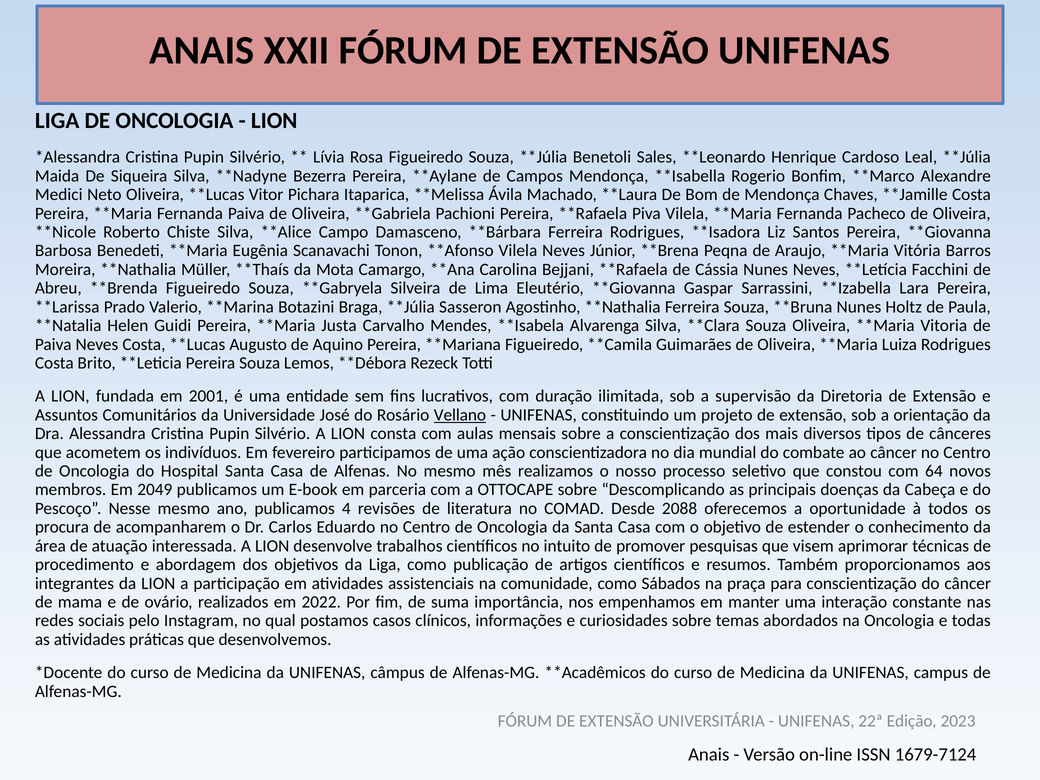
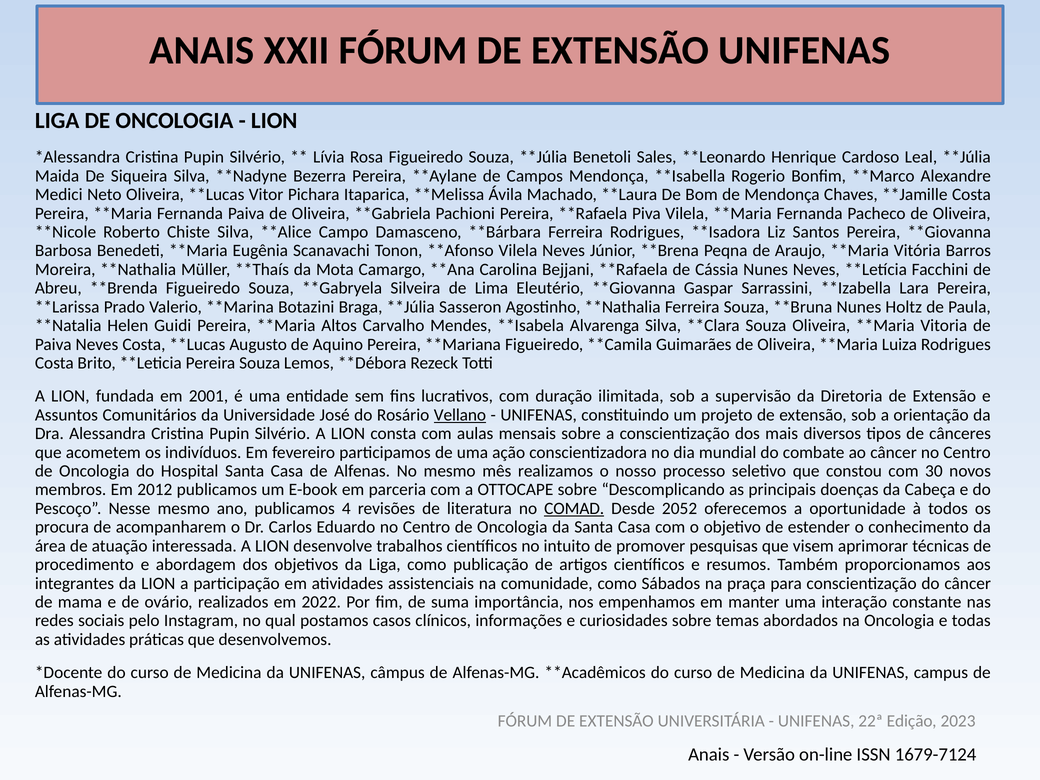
Justa: Justa -> Altos (339, 326)
64: 64 -> 30 (934, 471)
2049: 2049 -> 2012 (155, 490)
COMAD underline: none -> present (574, 508)
2088: 2088 -> 2052 (680, 508)
